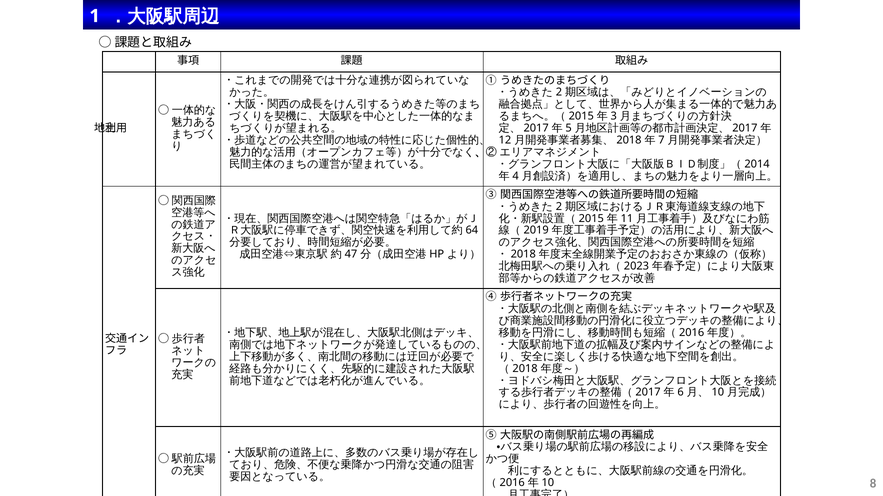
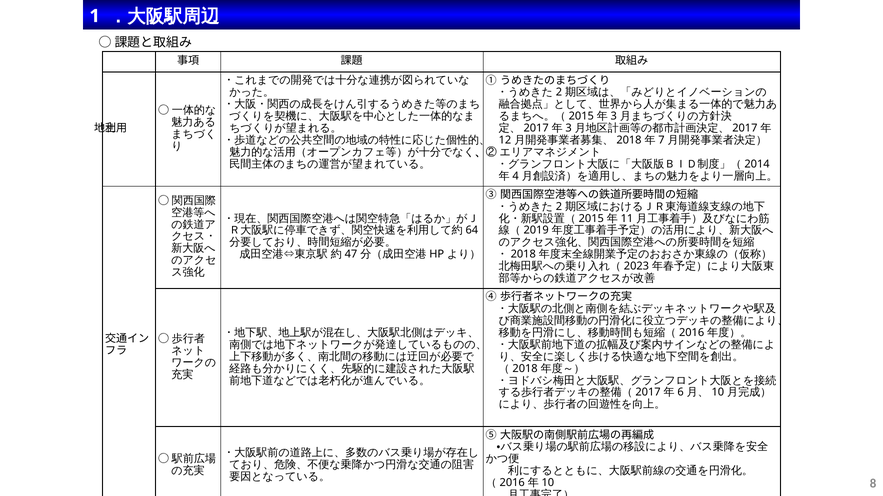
5: 5 -> 3 (569, 128)
